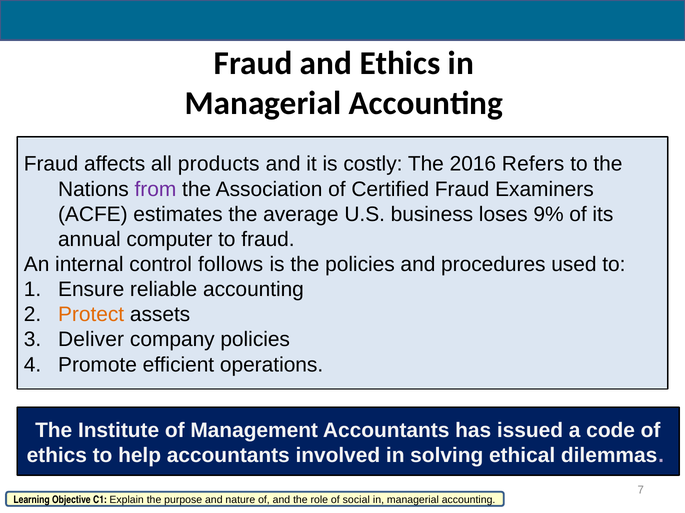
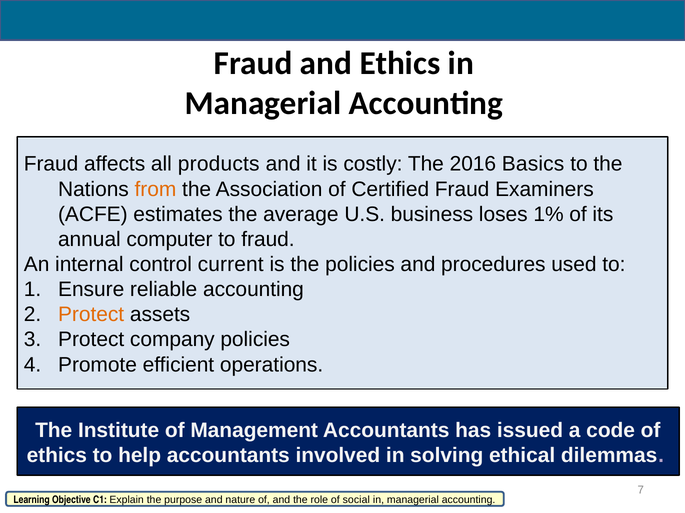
Refers: Refers -> Basics (533, 164)
from colour: purple -> orange (155, 189)
9%: 9% -> 1% (549, 215)
follows: follows -> current (231, 265)
Deliver: Deliver -> Protect (91, 340)
